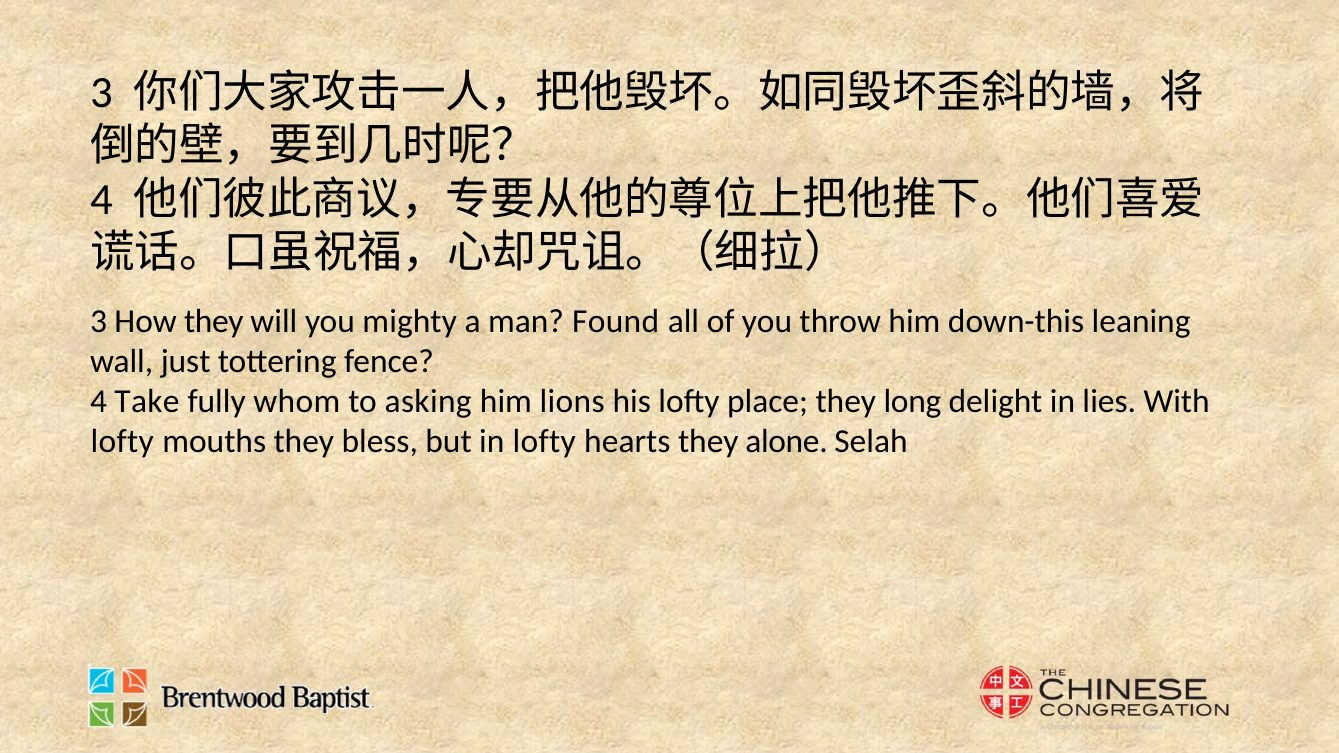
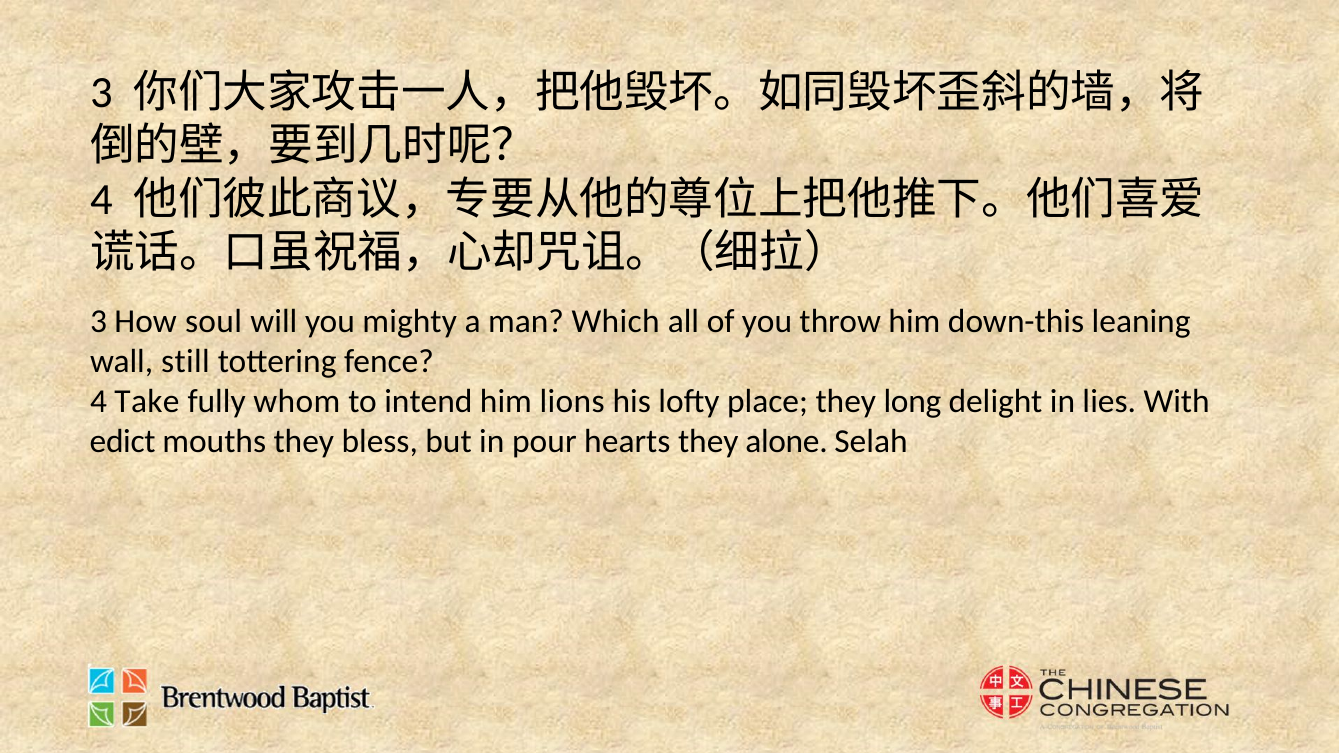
How they: they -> soul (214, 321)
Found: Found -> Which (616, 321)
just: just -> still (185, 362)
asking: asking -> intend (428, 402)
lofty: lofty -> edict (123, 442)
in lofty: lofty -> pour (544, 442)
